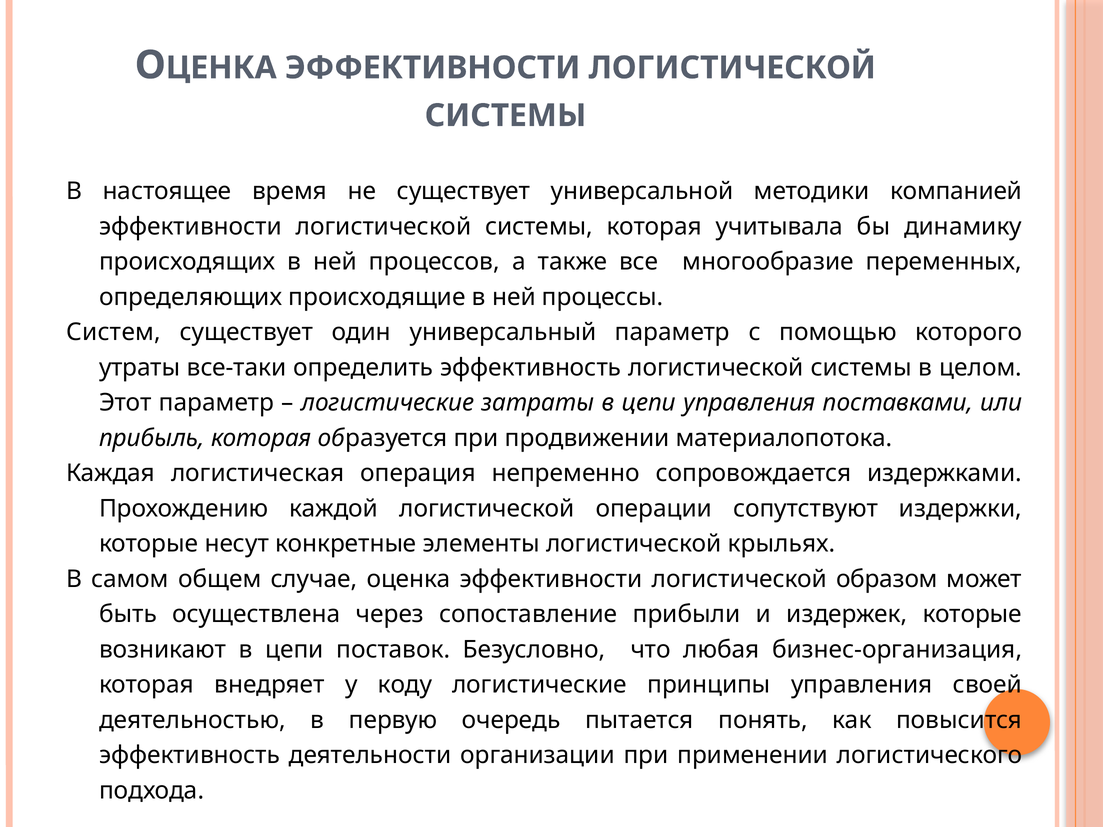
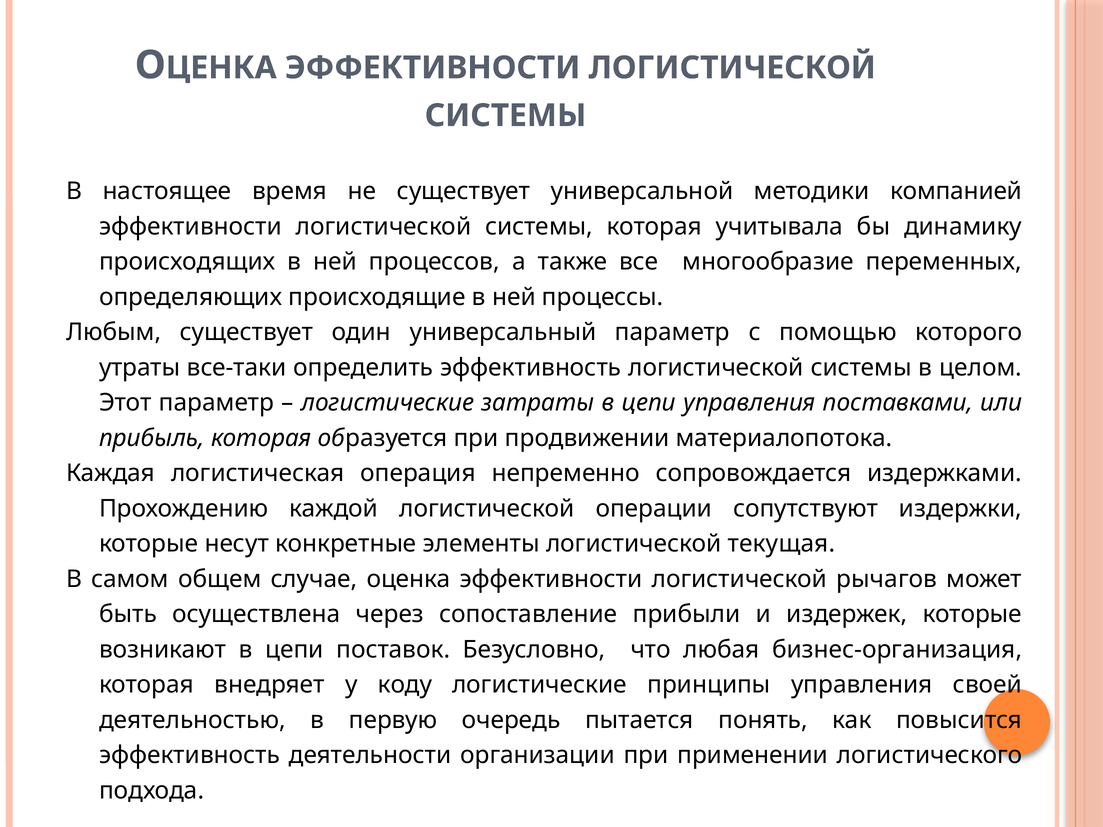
Систем: Систем -> Любым (114, 332)
крыльях: крыльях -> текущая (781, 544)
образом: образом -> рычагов (887, 579)
